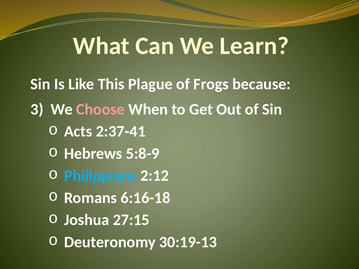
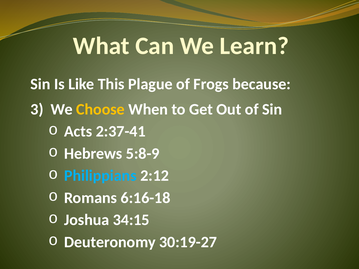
Choose colour: pink -> yellow (100, 109)
27:15: 27:15 -> 34:15 (131, 220)
30:19-13: 30:19-13 -> 30:19-27 (188, 242)
